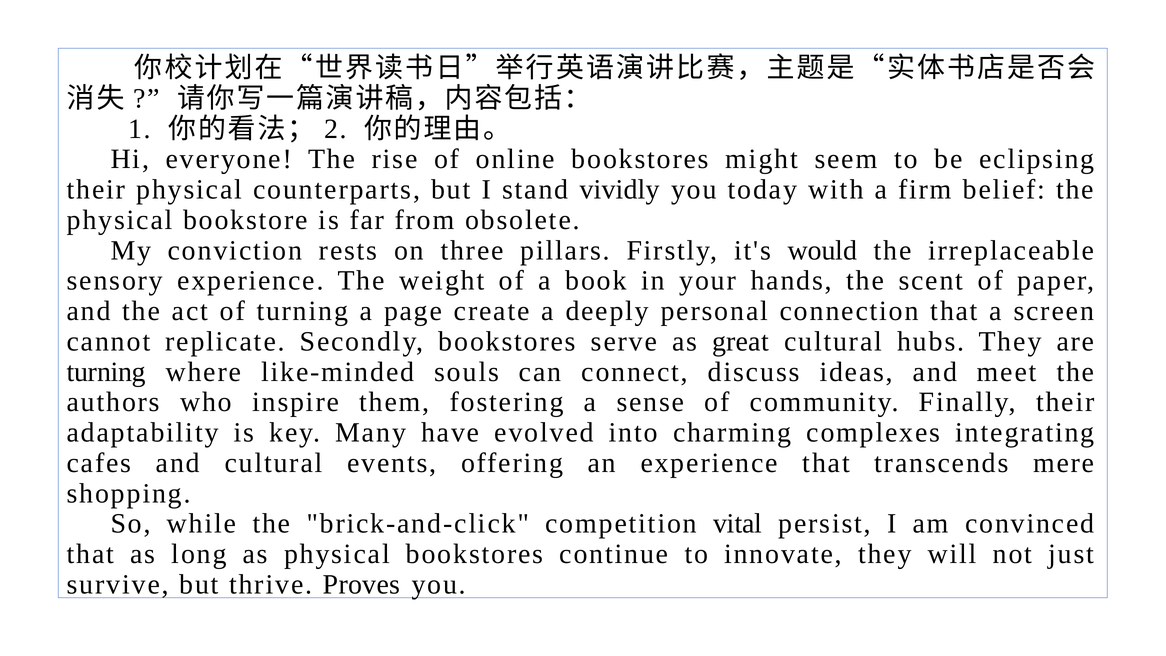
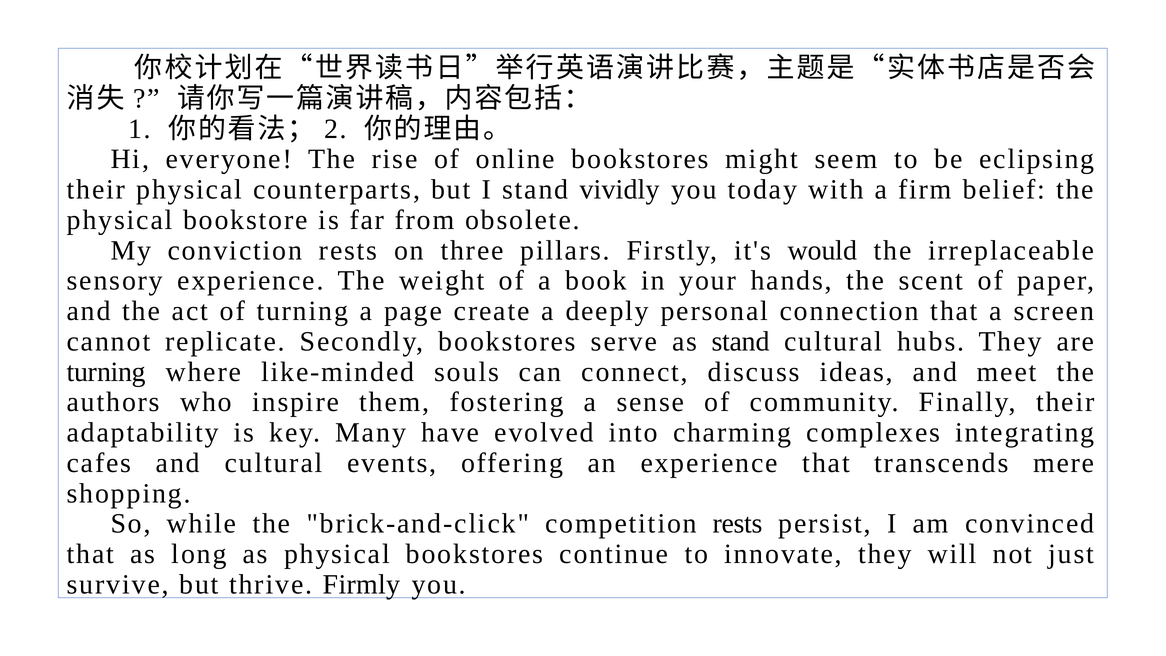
as great: great -> stand (741, 341)
competition vital: vital -> rests (738, 524)
Proves: Proves -> Firmly (361, 584)
